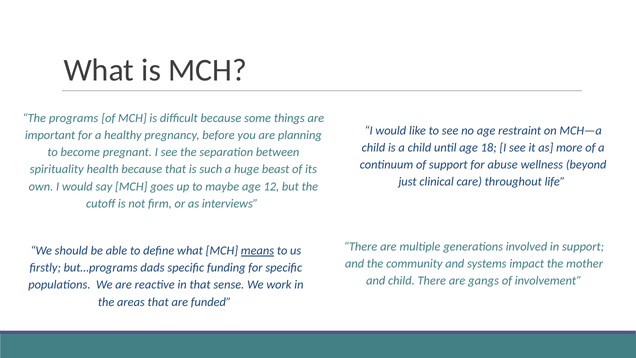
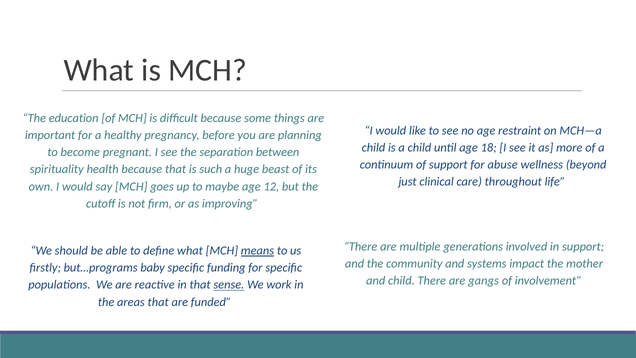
programs: programs -> education (74, 118)
interviews: interviews -> improving (230, 203)
dads: dads -> baby (153, 268)
sense underline: none -> present (229, 285)
